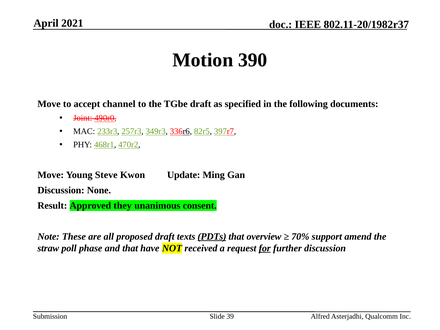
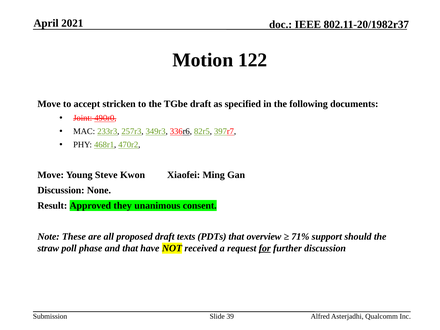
390: 390 -> 122 (253, 60)
channel: channel -> stricken (119, 104)
Update: Update -> Xiaofei (184, 175)
PDTs underline: present -> none (212, 236)
70%: 70% -> 71% (300, 236)
amend: amend -> should (358, 236)
